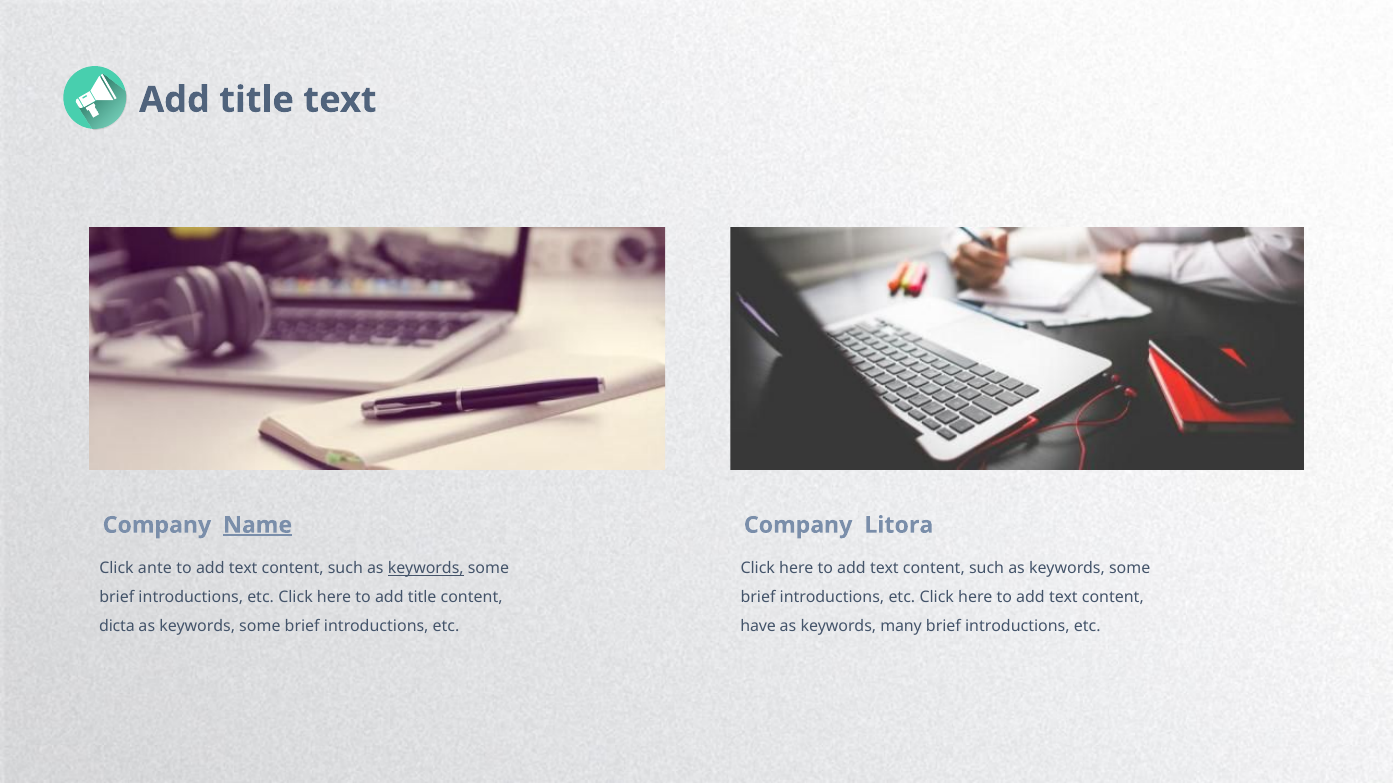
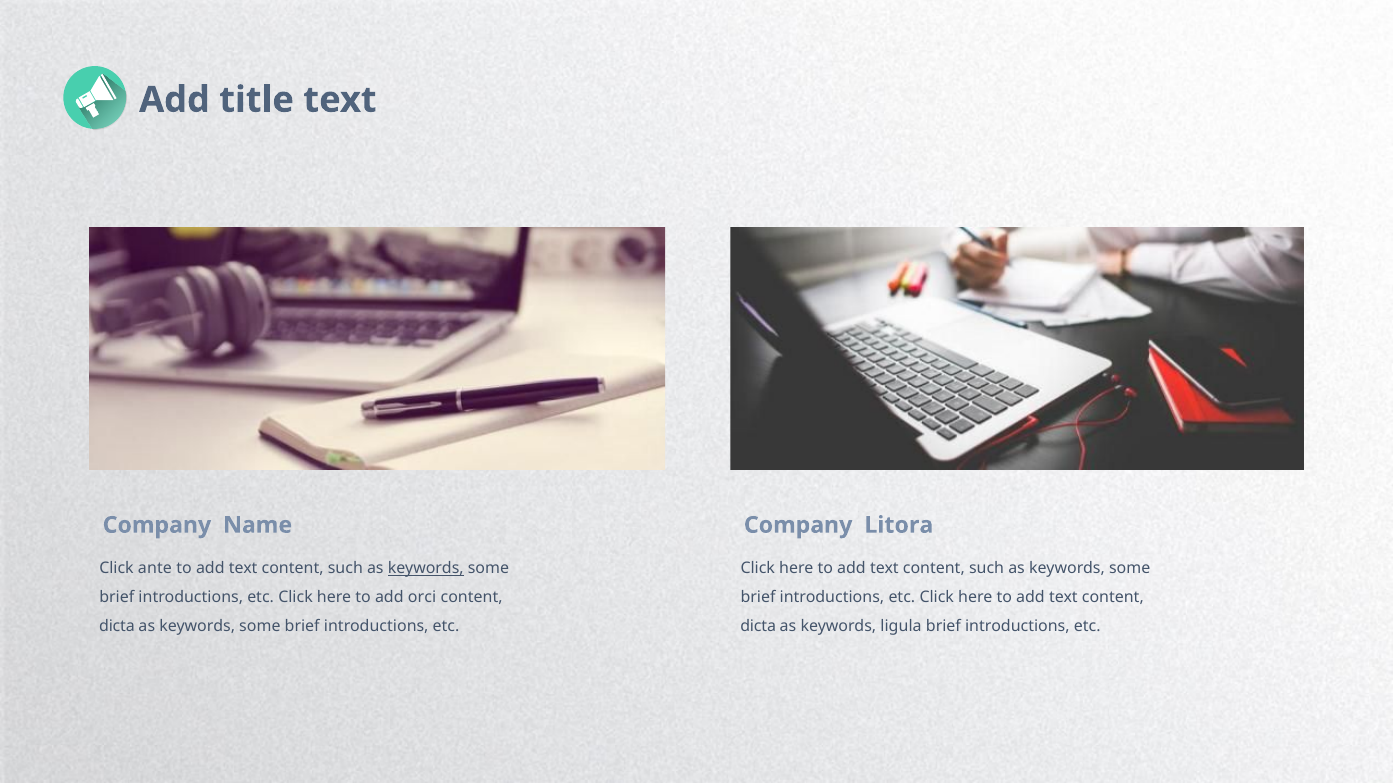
Name underline: present -> none (258, 525)
to add title: title -> orci (422, 598)
have: have -> dicta (758, 626)
many: many -> ligula (901, 626)
